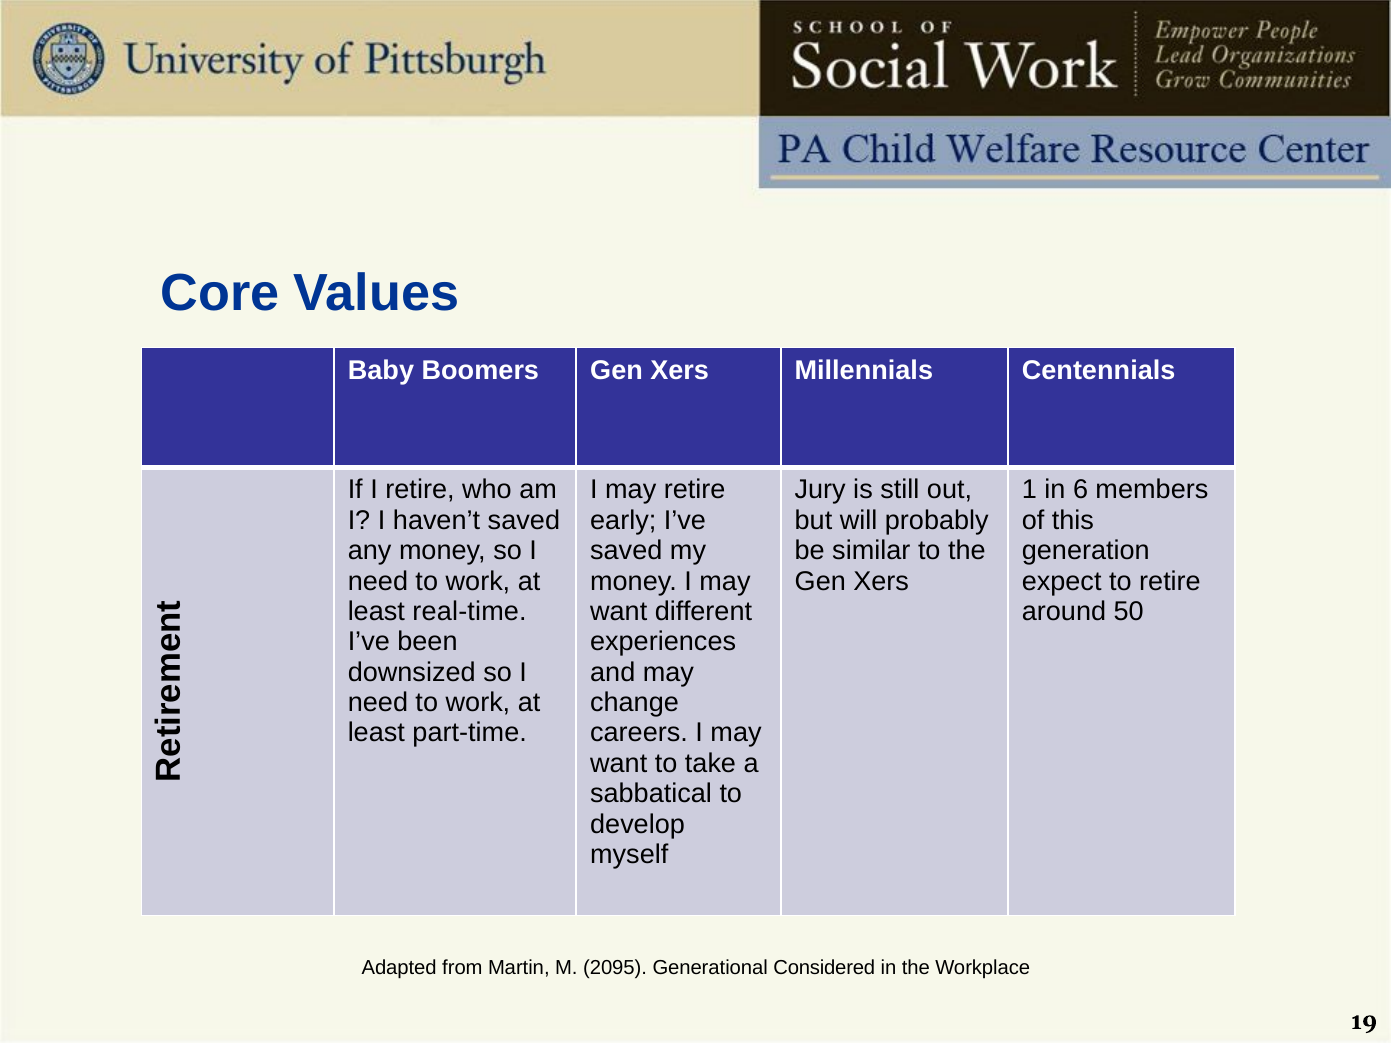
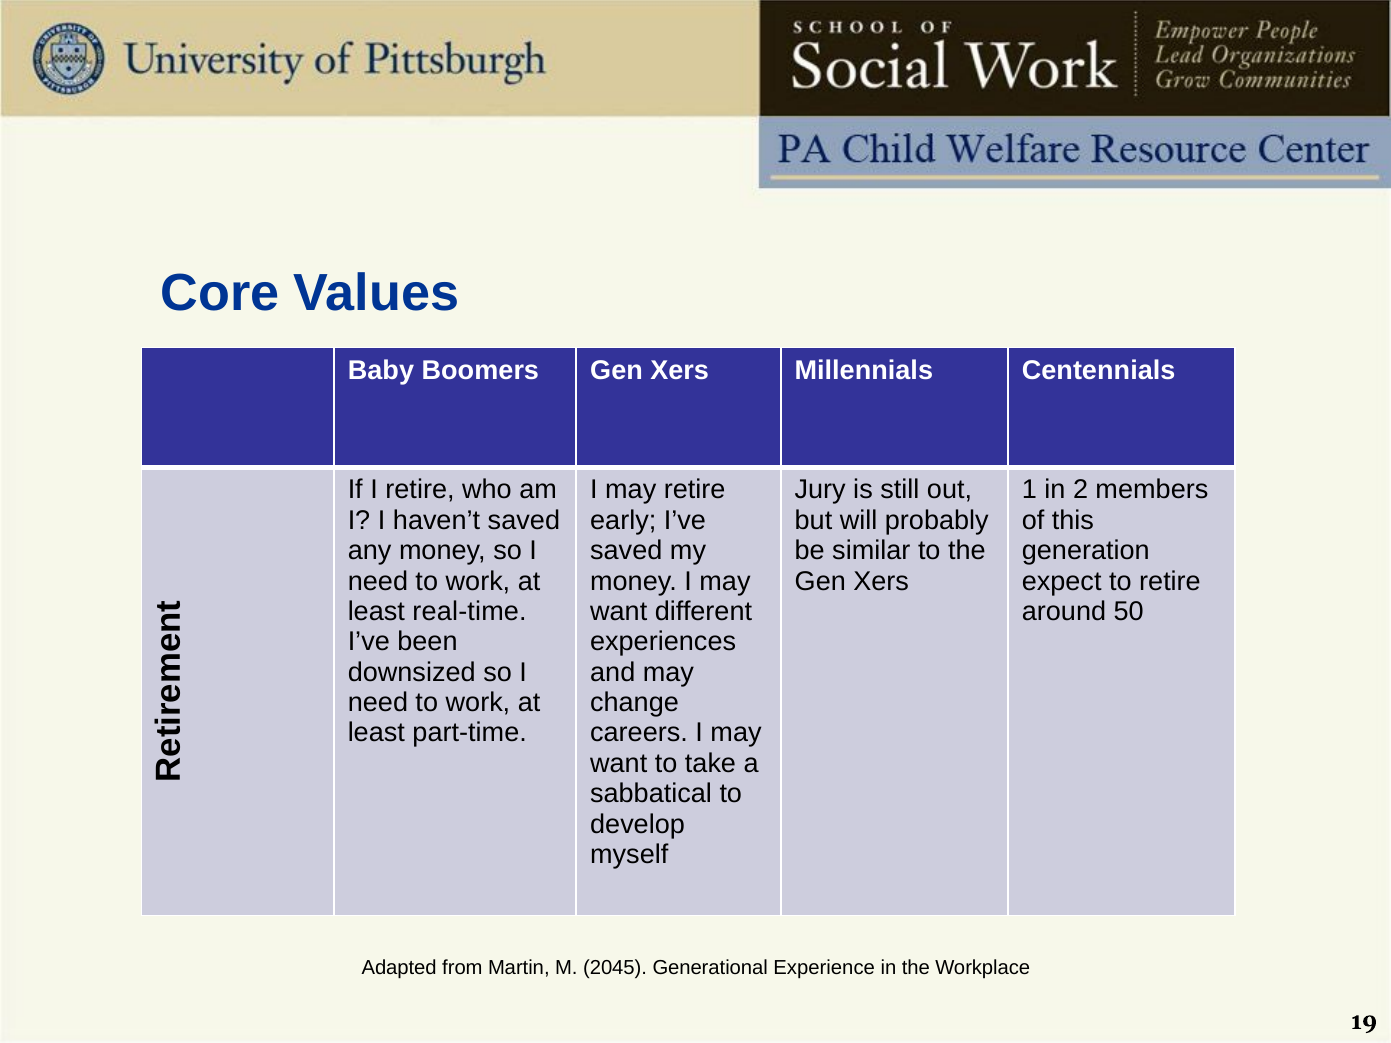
6: 6 -> 2 (1081, 490)
2095: 2095 -> 2045 (615, 968)
Considered: Considered -> Experience (824, 968)
